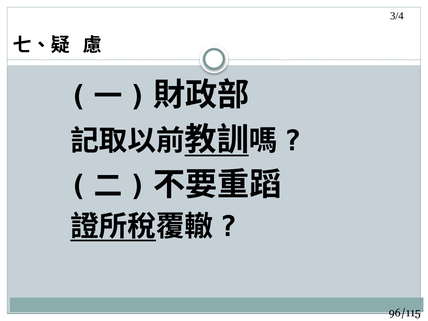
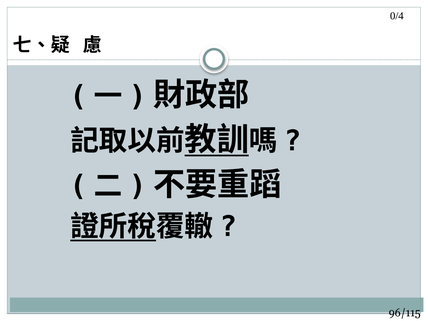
3/4: 3/4 -> 0/4 (397, 16)
